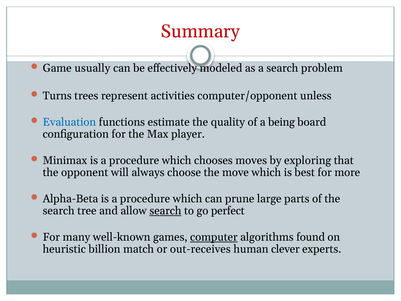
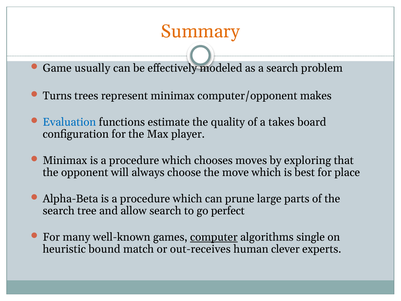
Summary colour: red -> orange (200, 32)
represent activities: activities -> minimax (173, 96)
unless: unless -> makes (316, 96)
being: being -> takes (281, 122)
more: more -> place (347, 172)
search underline: present -> none (165, 211)
found: found -> single (311, 237)
billion: billion -> bound (104, 249)
